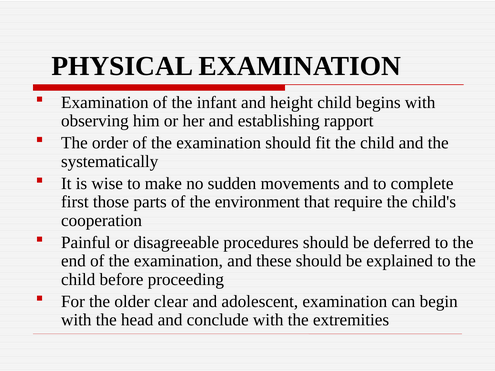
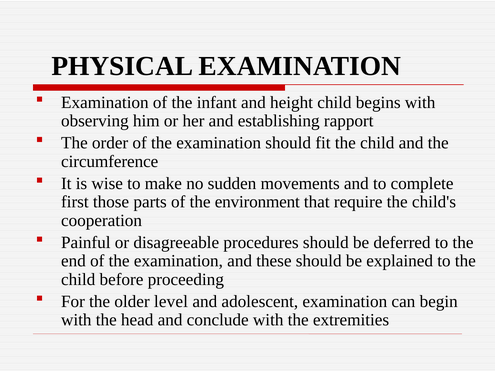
systematically: systematically -> circumference (110, 161)
clear: clear -> level (171, 302)
